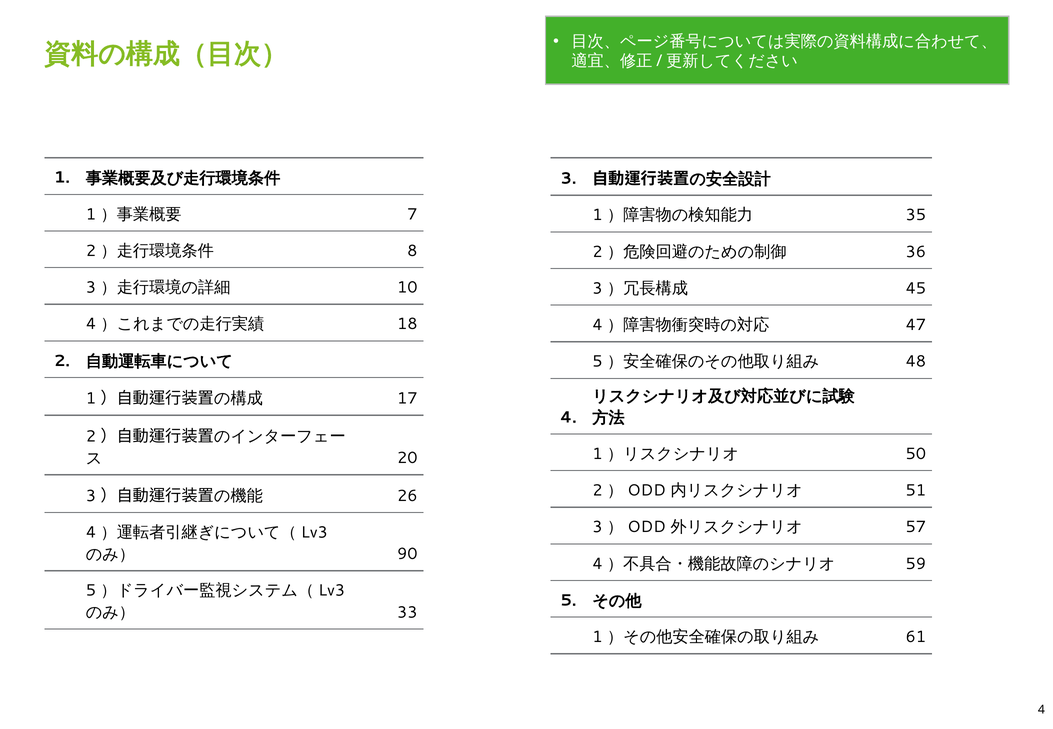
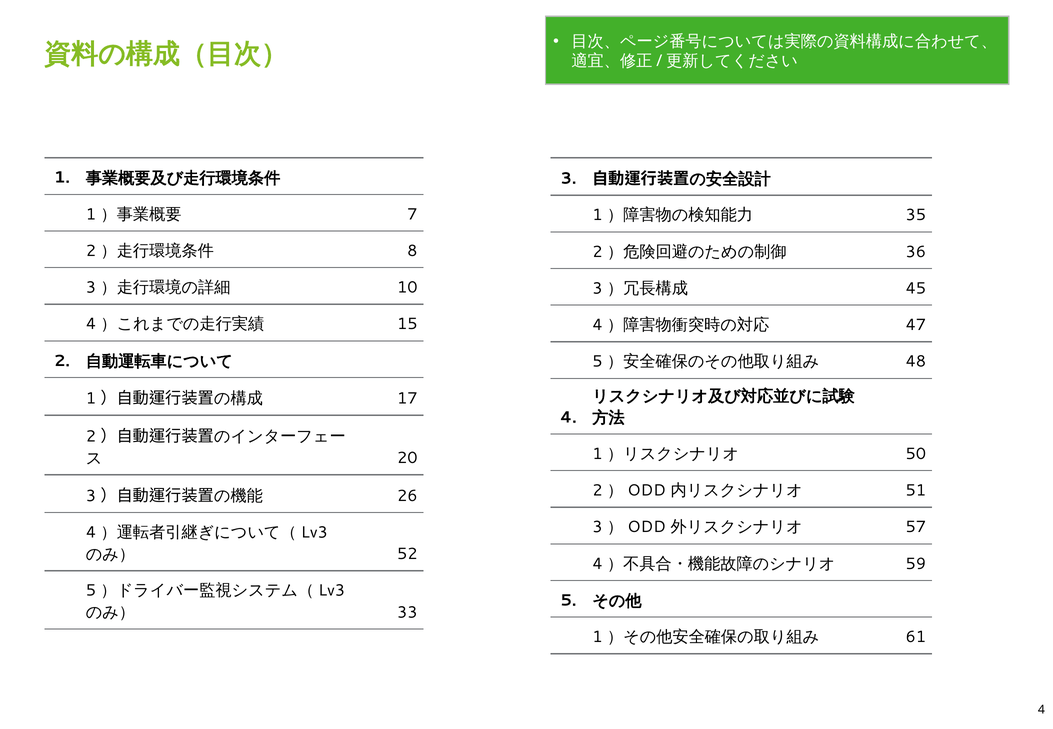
18: 18 -> 15 (407, 324)
90: 90 -> 52 (407, 554)
